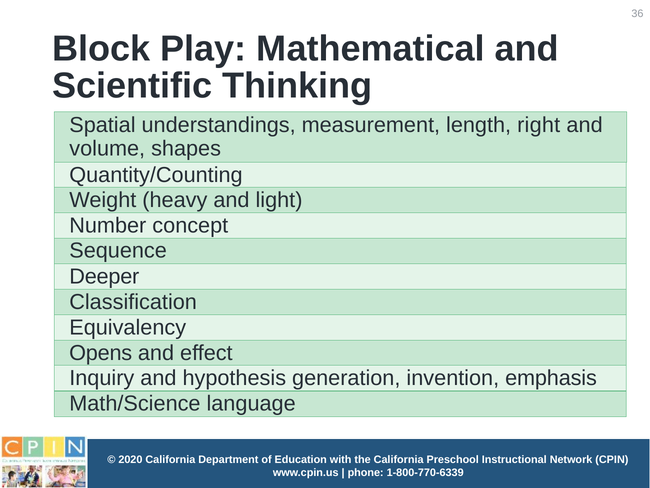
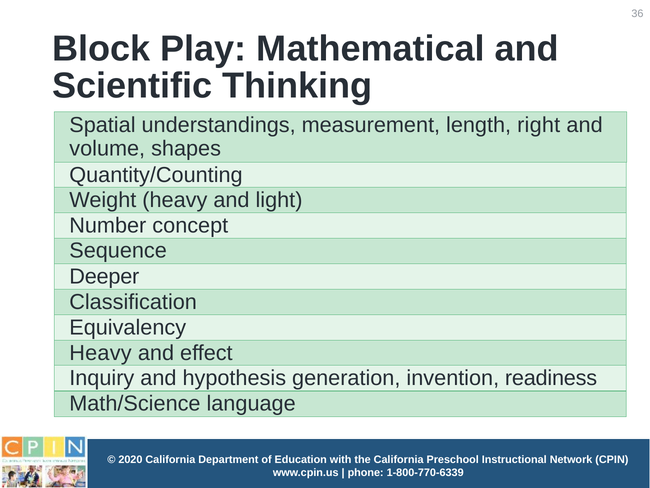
Opens: Opens -> Heavy (101, 352)
emphasis: emphasis -> readiness (551, 378)
